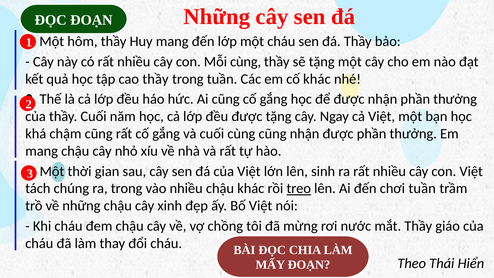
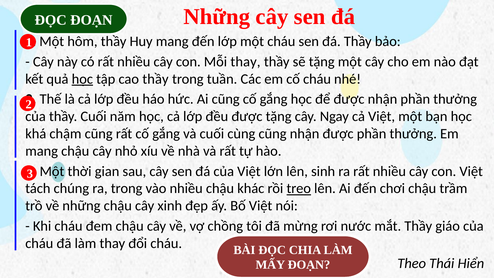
Mỗi cùng: cùng -> thay (245, 62)
học underline: none -> present (82, 79)
cố khác: khác -> cháu (317, 79)
chơi tuần: tuần -> chậu (422, 188)
